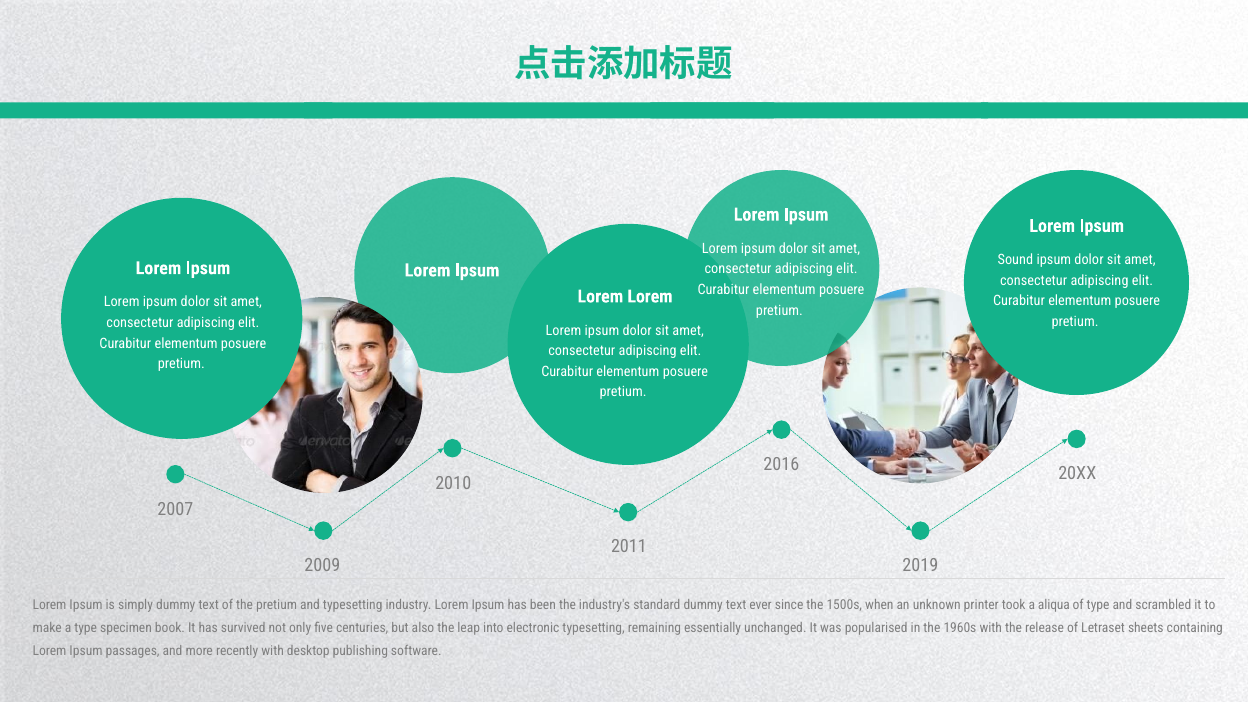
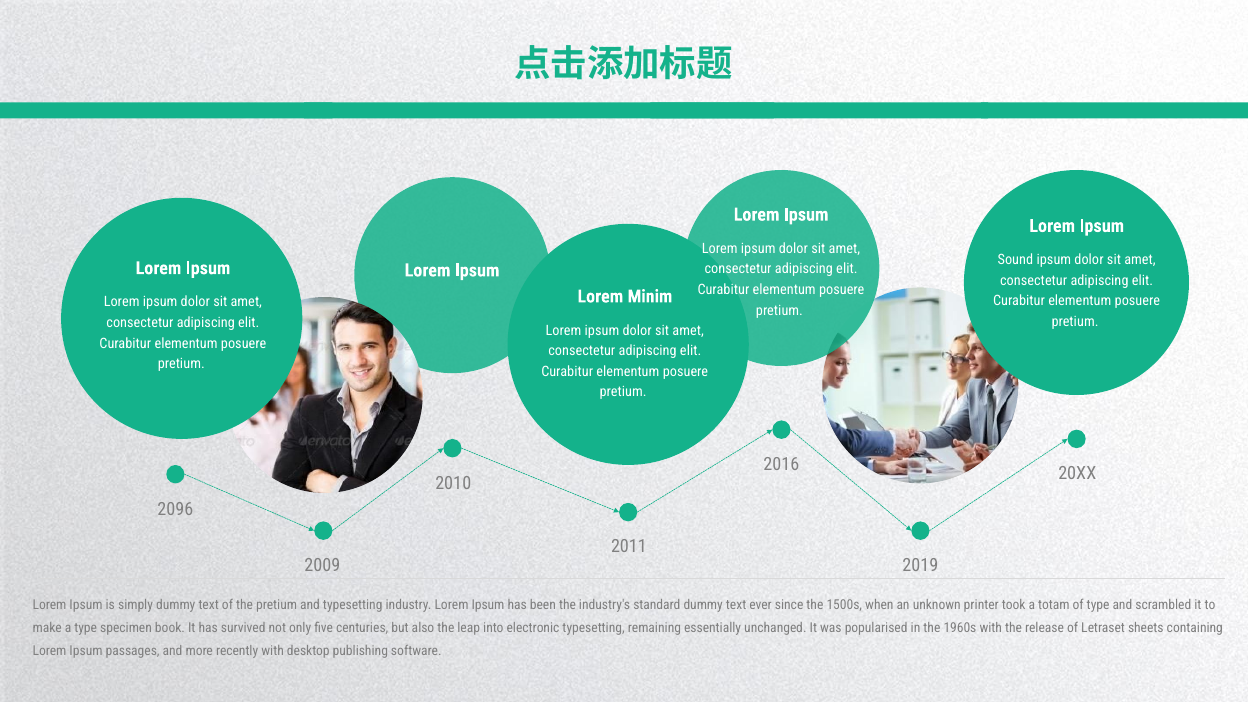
Lorem: Lorem -> Minim (650, 297)
2007: 2007 -> 2096 (175, 510)
aliqua: aliqua -> totam (1054, 605)
